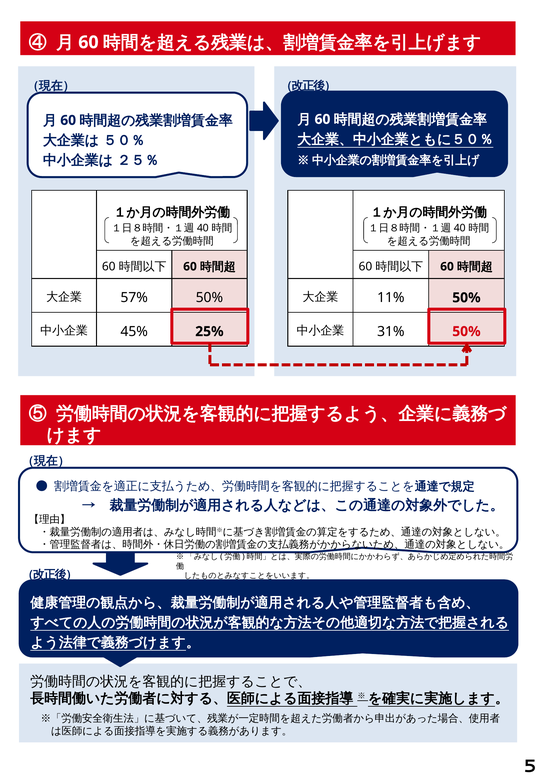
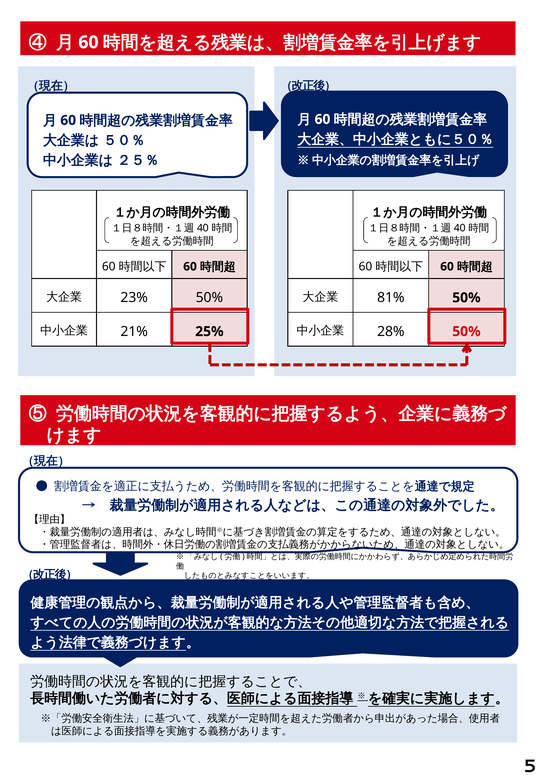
57%: 57% -> 23% (134, 297)
11%: 11% -> 81% (391, 297)
45%: 45% -> 21% (134, 331)
31%: 31% -> 28% (391, 331)
